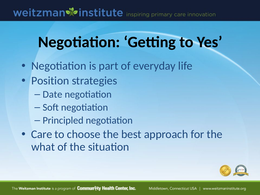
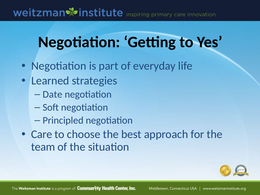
Position: Position -> Learned (50, 81)
what: what -> team (43, 147)
